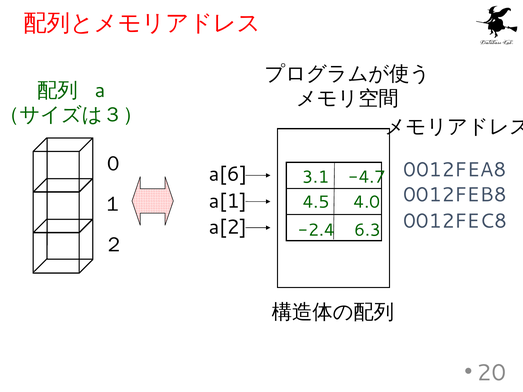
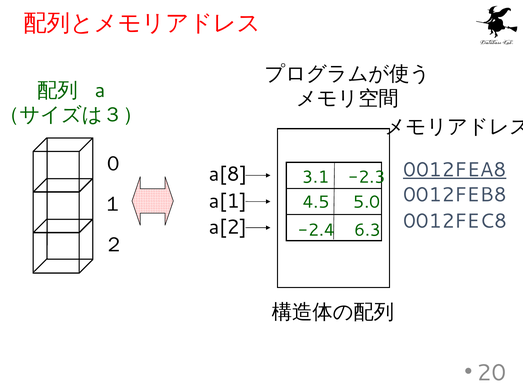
0012FEA8 underline: none -> present (455, 170)
a[6: a[6 -> a[8 (228, 174)
-4.7: -4.7 -> -2.3 (367, 177)
4.0: 4.0 -> 5.0 (367, 202)
